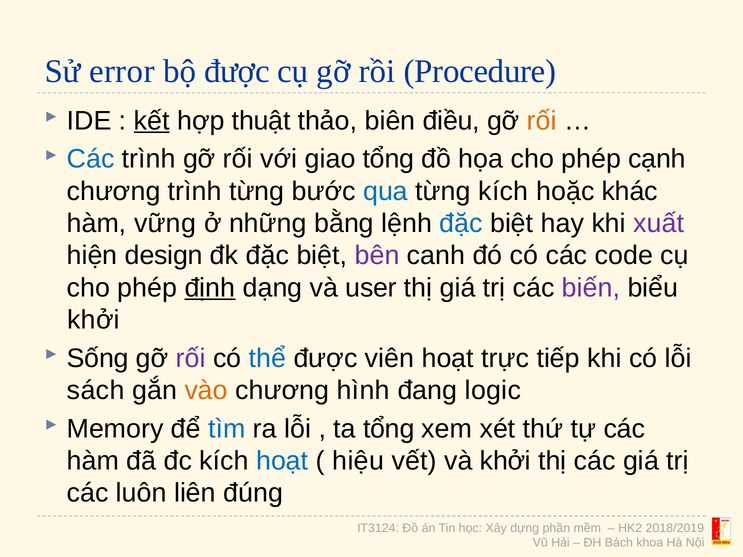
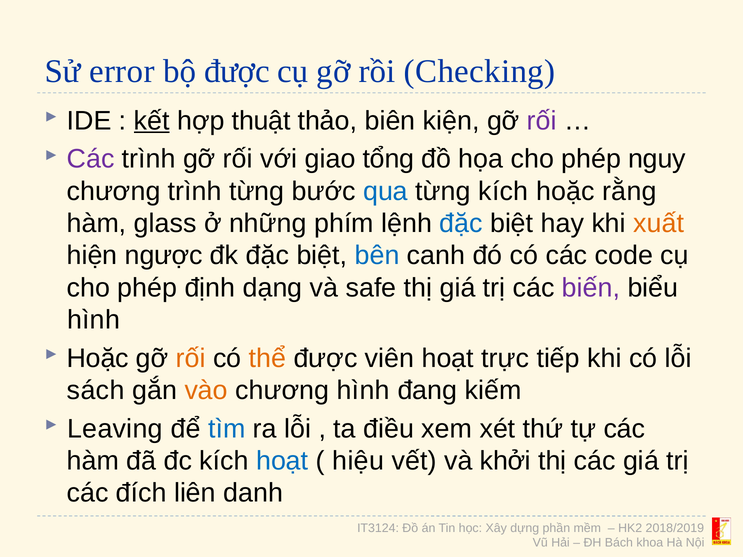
Procedure: Procedure -> Checking (480, 72)
điều: điều -> kiện (451, 121)
rối colour: orange -> purple (542, 121)
Các colour: blue -> purple (91, 159)
cạnh: cạnh -> nguy (657, 159)
khác: khác -> rằng (629, 191)
vững: vững -> glass (165, 223)
bằng: bằng -> phím (344, 223)
xuất colour: purple -> orange (659, 223)
design: design -> ngược (164, 256)
bên colour: purple -> blue (377, 256)
định underline: present -> none (210, 288)
user: user -> safe (371, 288)
khởi: khởi -> hình (93, 320)
Sống: Sống -> Hoặc (98, 358)
rối colour: purple -> orange (191, 358)
thể colour: blue -> orange (267, 358)
logic: logic -> kiếm (493, 391)
Memory: Memory -> Leaving (115, 429)
ta tổng: tổng -> điều (389, 429)
luôn: luôn -> đích (141, 493)
đúng: đúng -> danh (253, 493)
